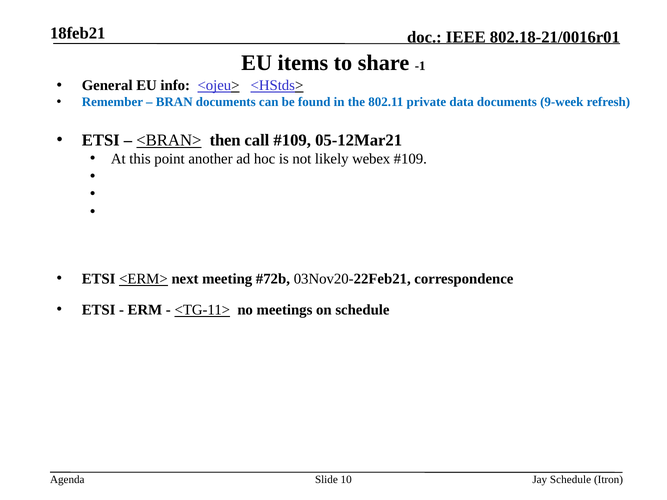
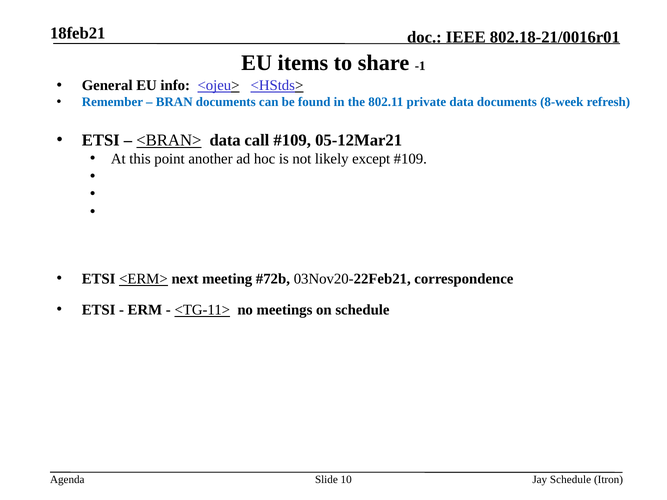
9-week: 9-week -> 8-week (562, 102)
<BRAN> then: then -> data (225, 140)
webex: webex -> except (371, 159)
